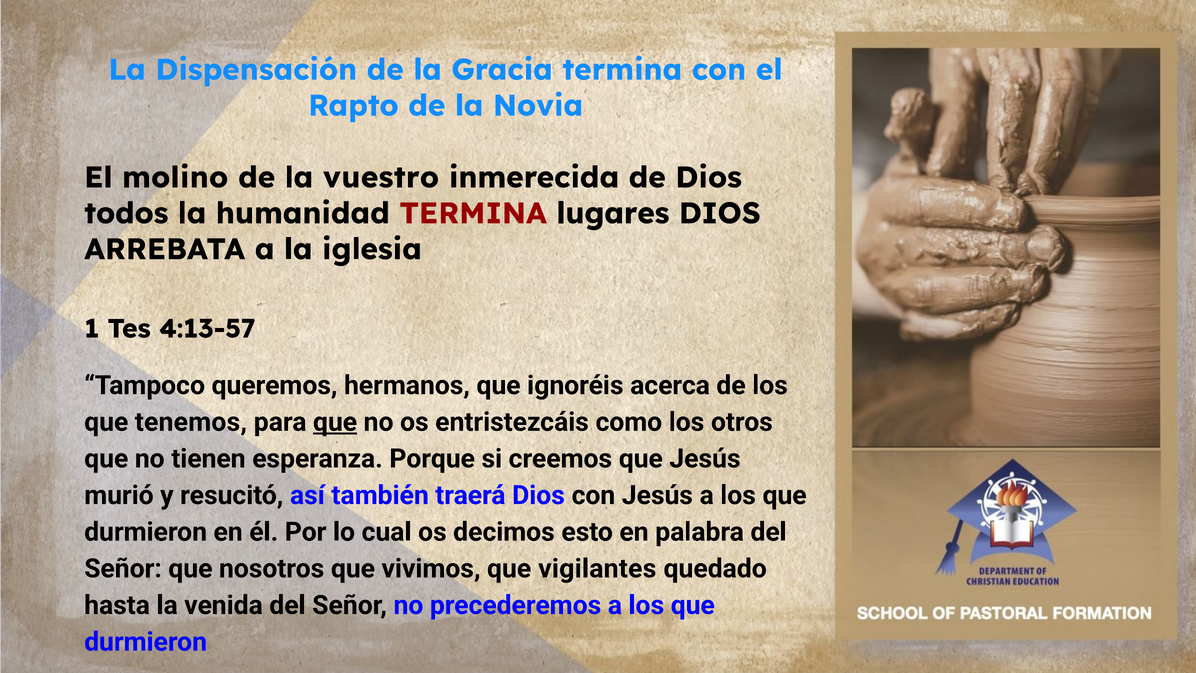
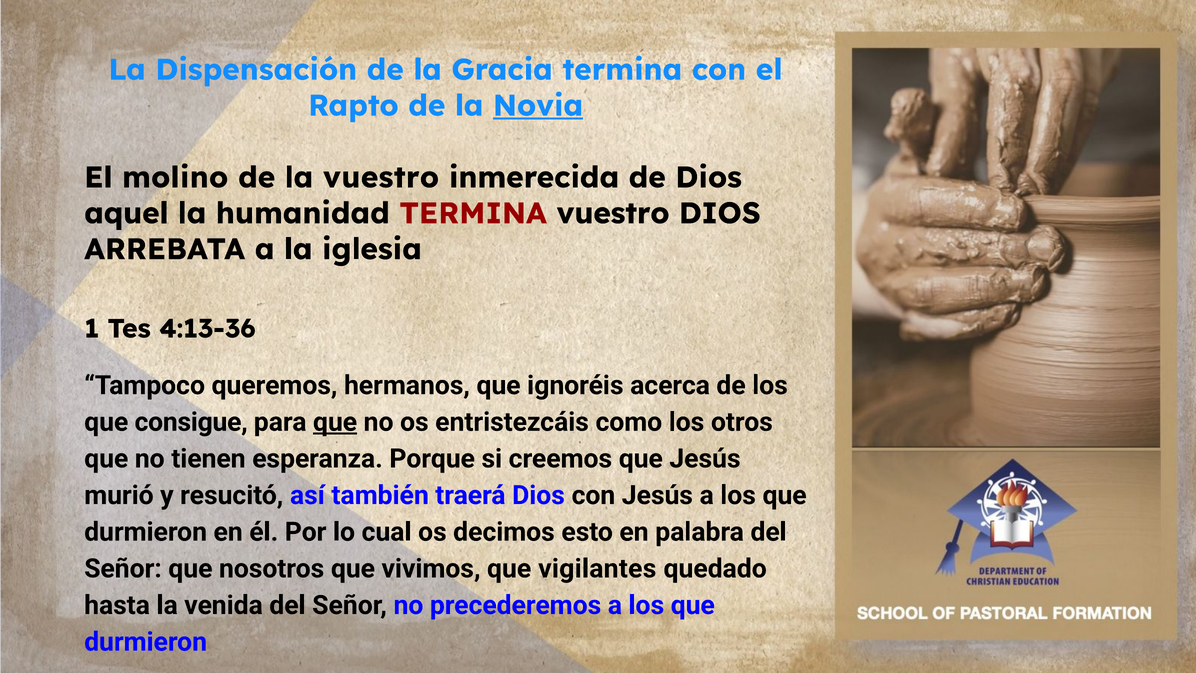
Novia underline: none -> present (538, 106)
todos: todos -> aquel (126, 213)
TERMINA lugares: lugares -> vuestro (613, 213)
4:13-57: 4:13-57 -> 4:13-36 (207, 329)
tenemos: tenemos -> consigue (191, 422)
